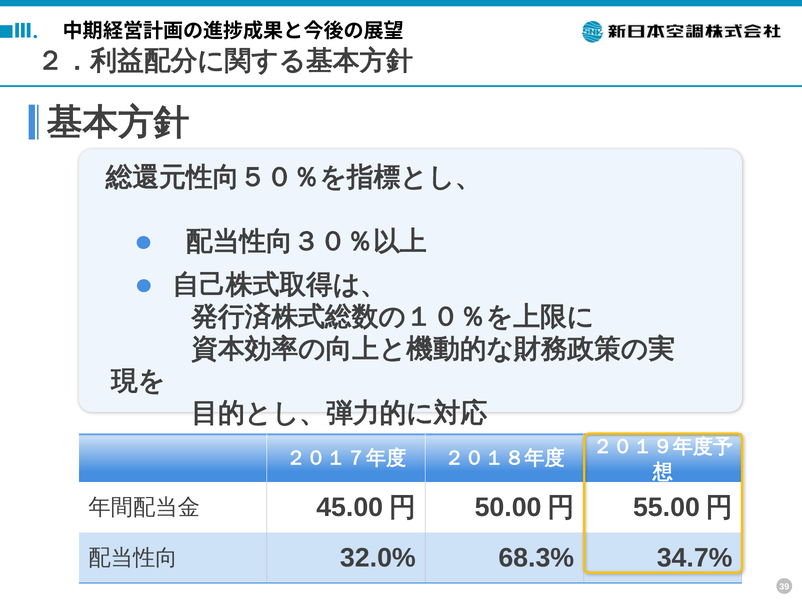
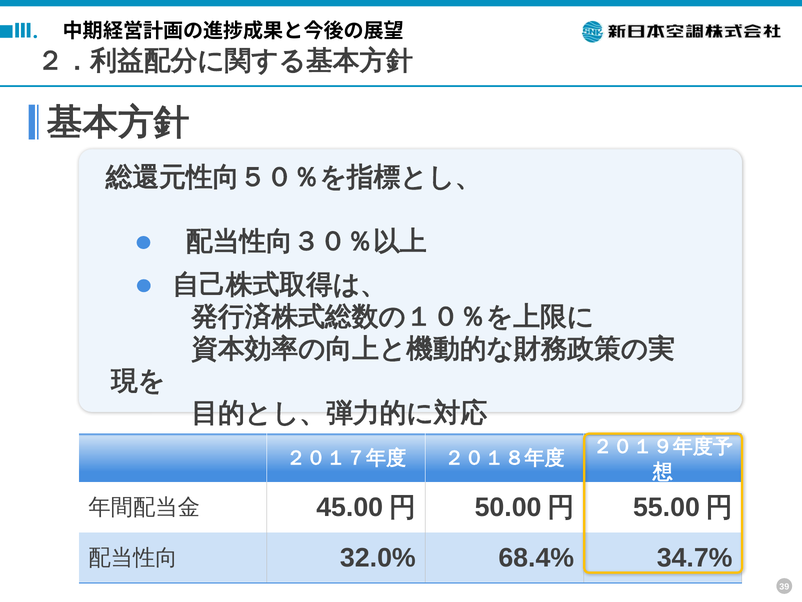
68.3%: 68.3% -> 68.4% (536, 558)
